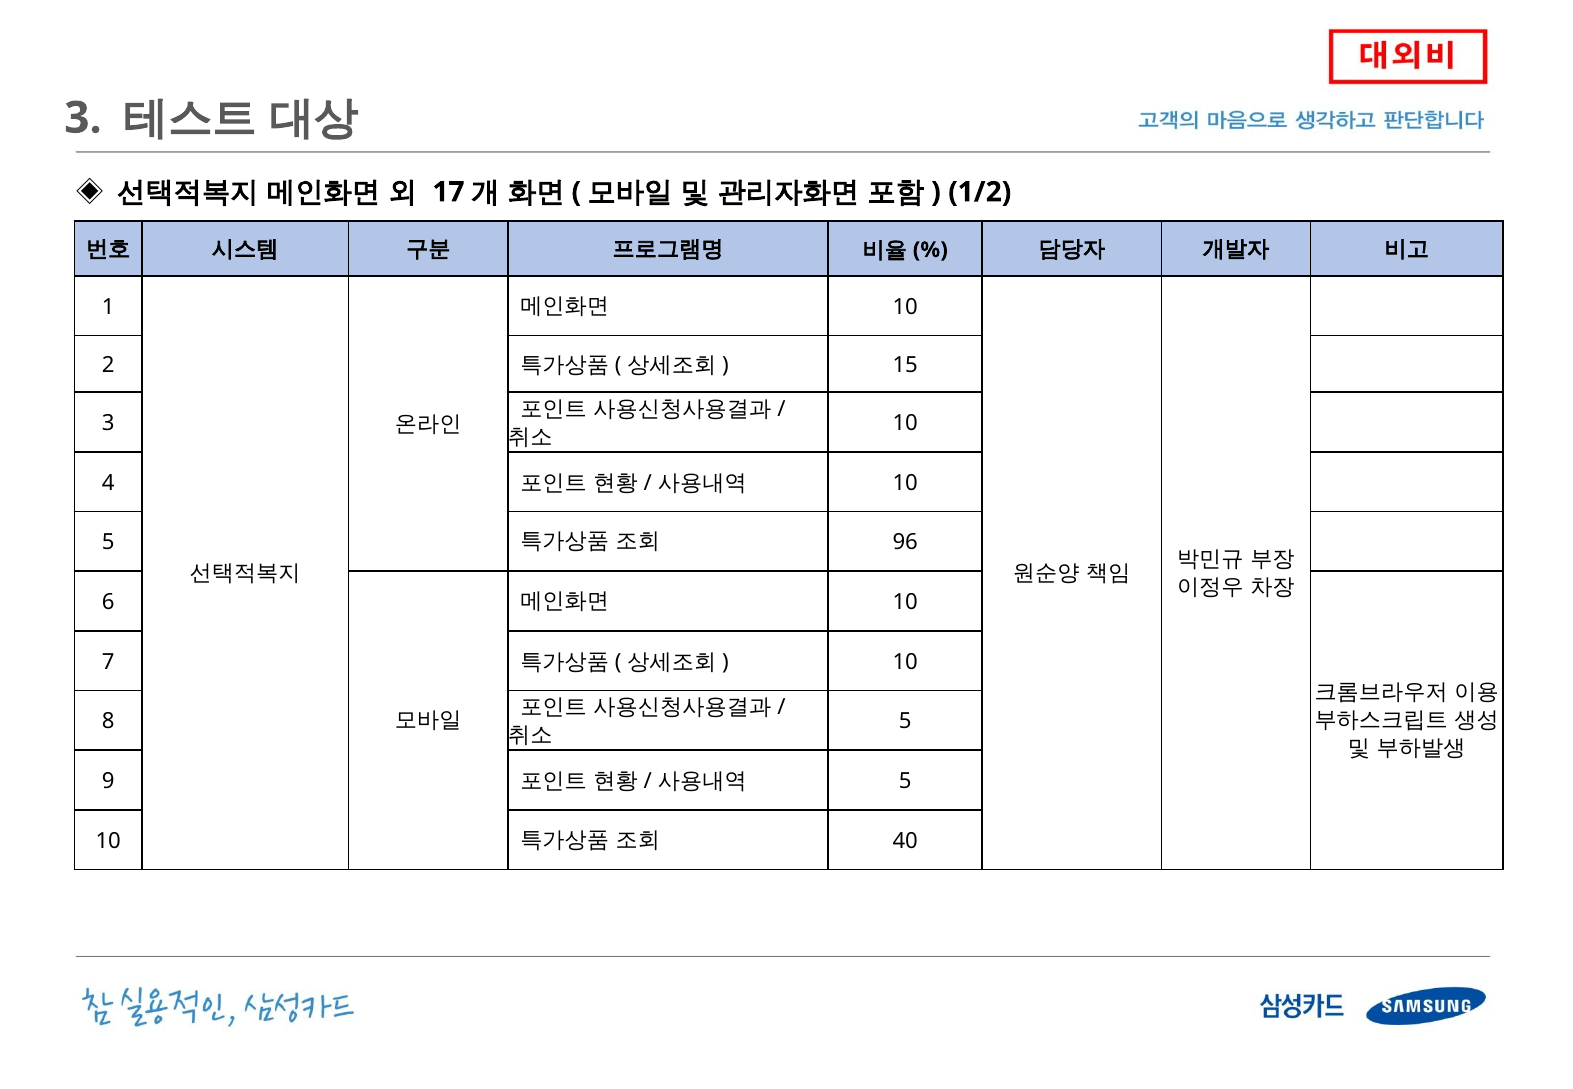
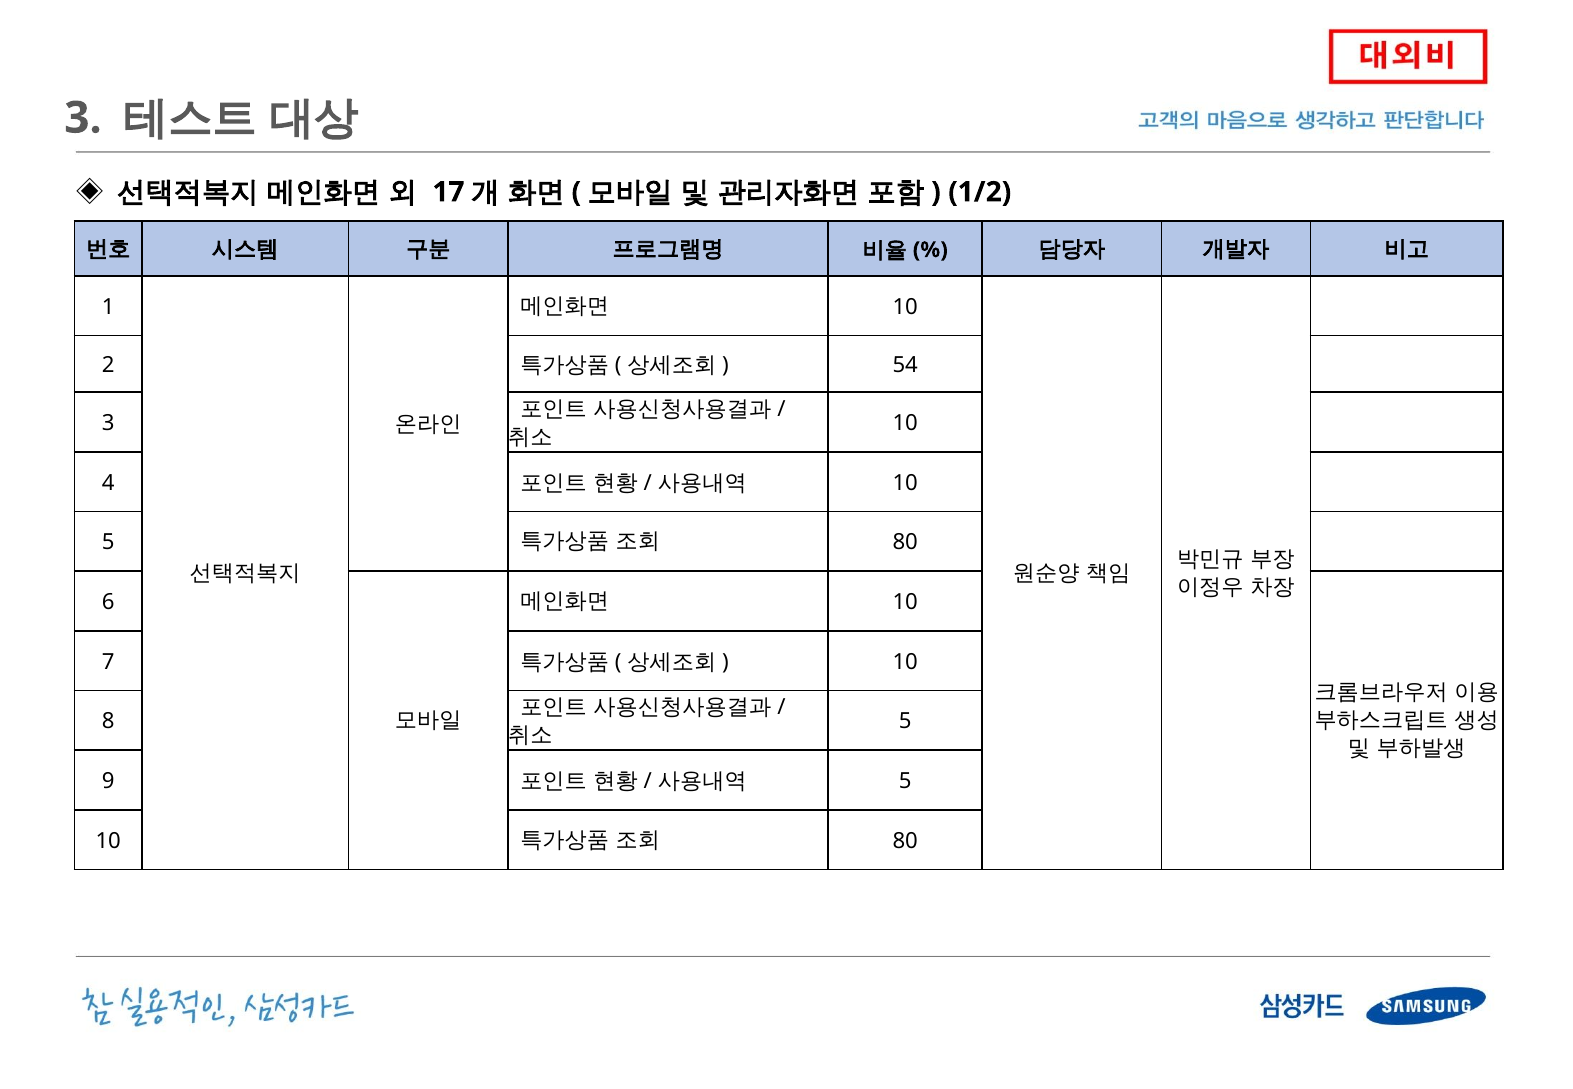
15: 15 -> 54 (905, 365)
96: 96 -> 80 (905, 542)
40: 40 -> 80 (905, 841)
